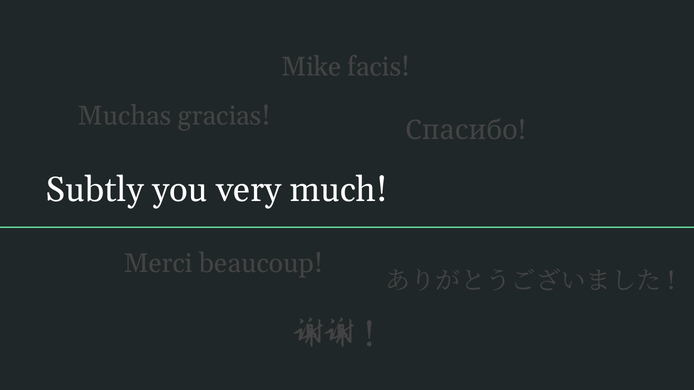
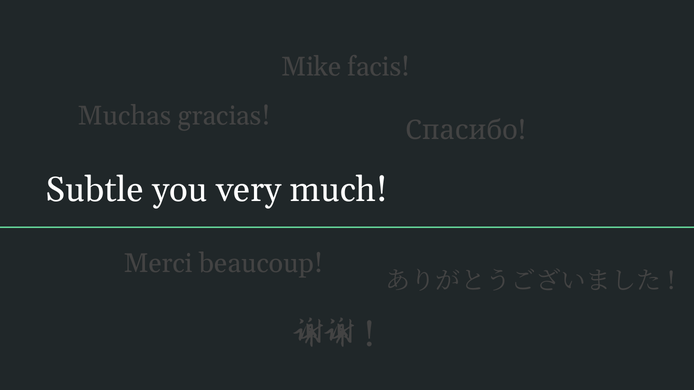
Subtly: Subtly -> Subtle (95, 190)
